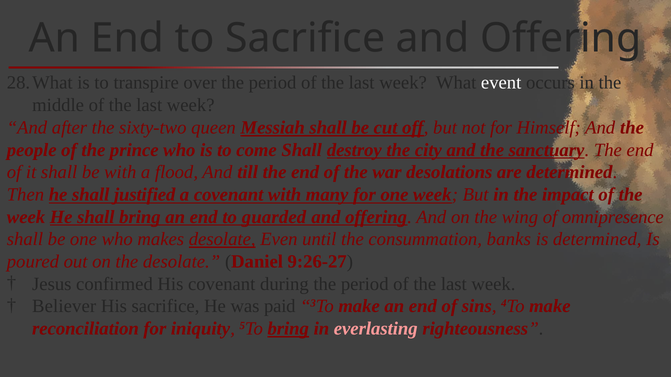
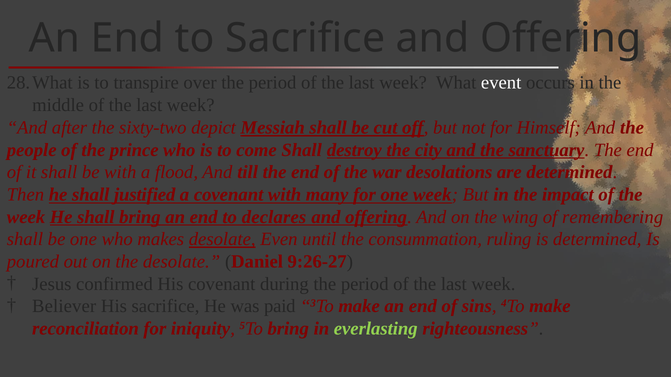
queen: queen -> depict (214, 128)
guarded: guarded -> declares (274, 217)
omnipresence: omnipresence -> remembering (613, 217)
banks: banks -> ruling (509, 240)
bring underline: present -> none (288, 329)
everlasting colour: pink -> light green (376, 329)
